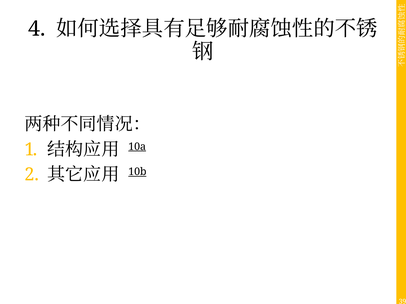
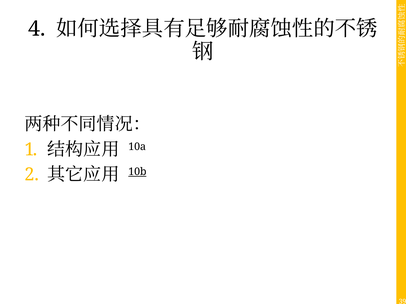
10a underline: present -> none (137, 147)
